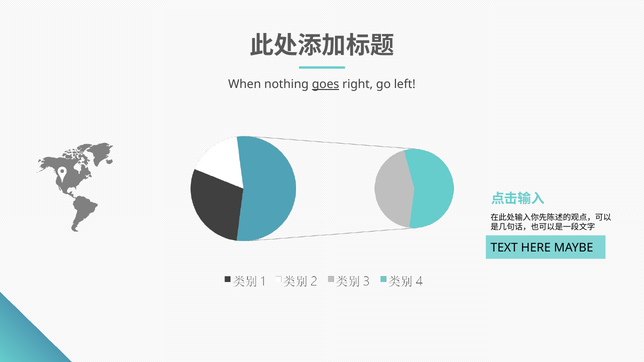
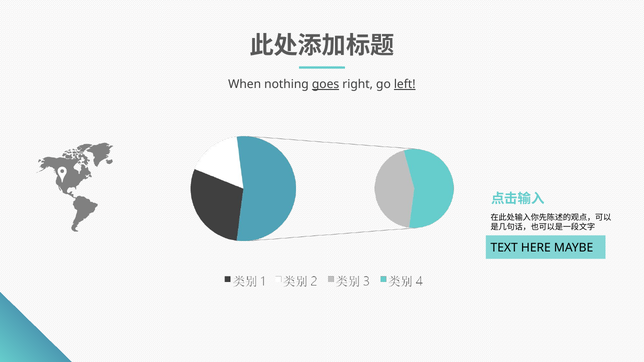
left underline: none -> present (405, 84)
